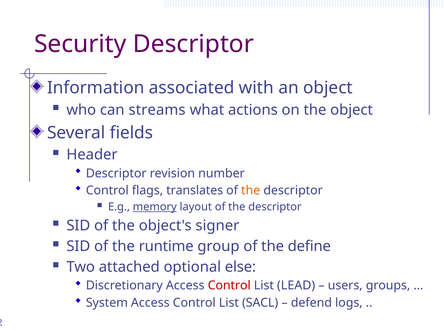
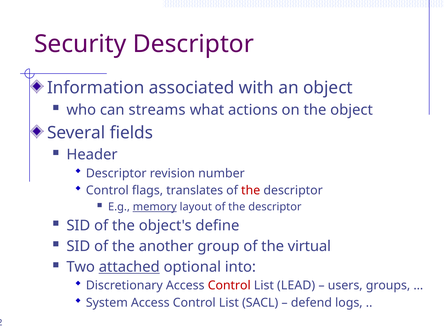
the colour: orange -> red (251, 191)
signer: signer -> define (217, 226)
runtime: runtime -> another (166, 246)
define: define -> virtual (309, 246)
attached underline: none -> present (129, 267)
else: else -> into (240, 267)
